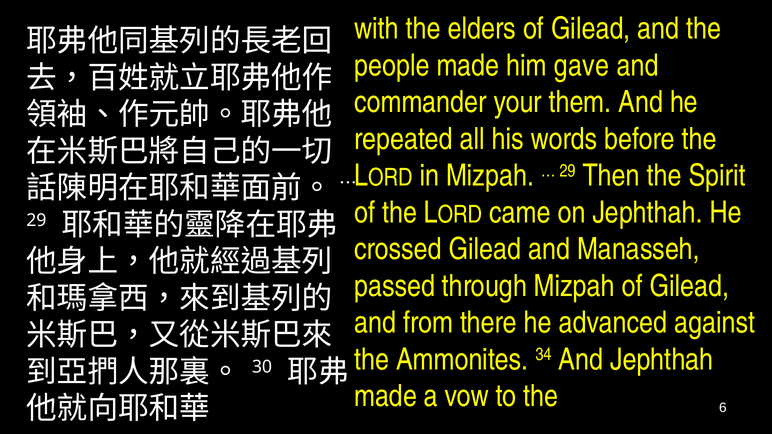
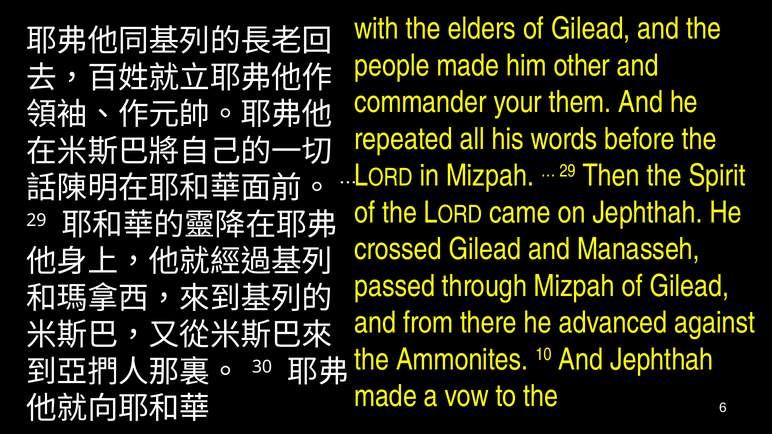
gave: gave -> other (582, 66)
34: 34 -> 10 (543, 355)
